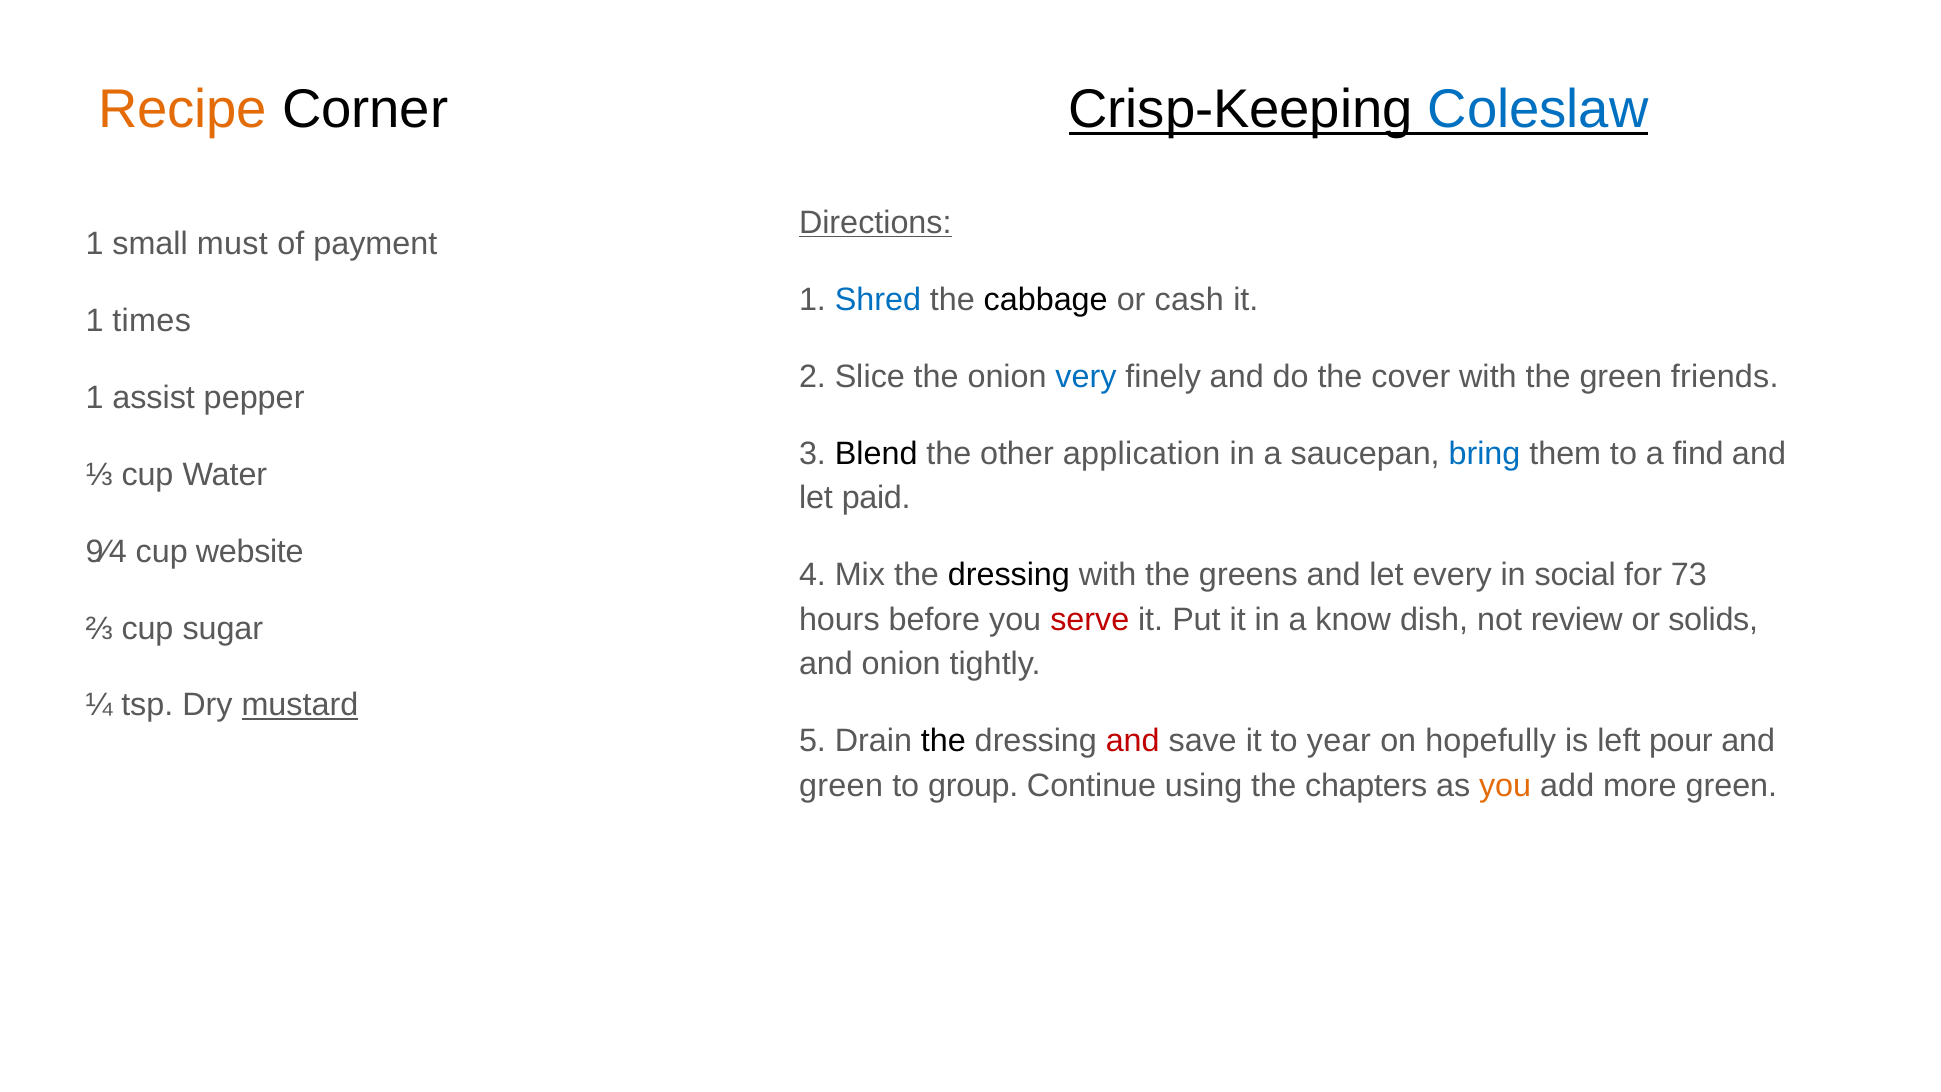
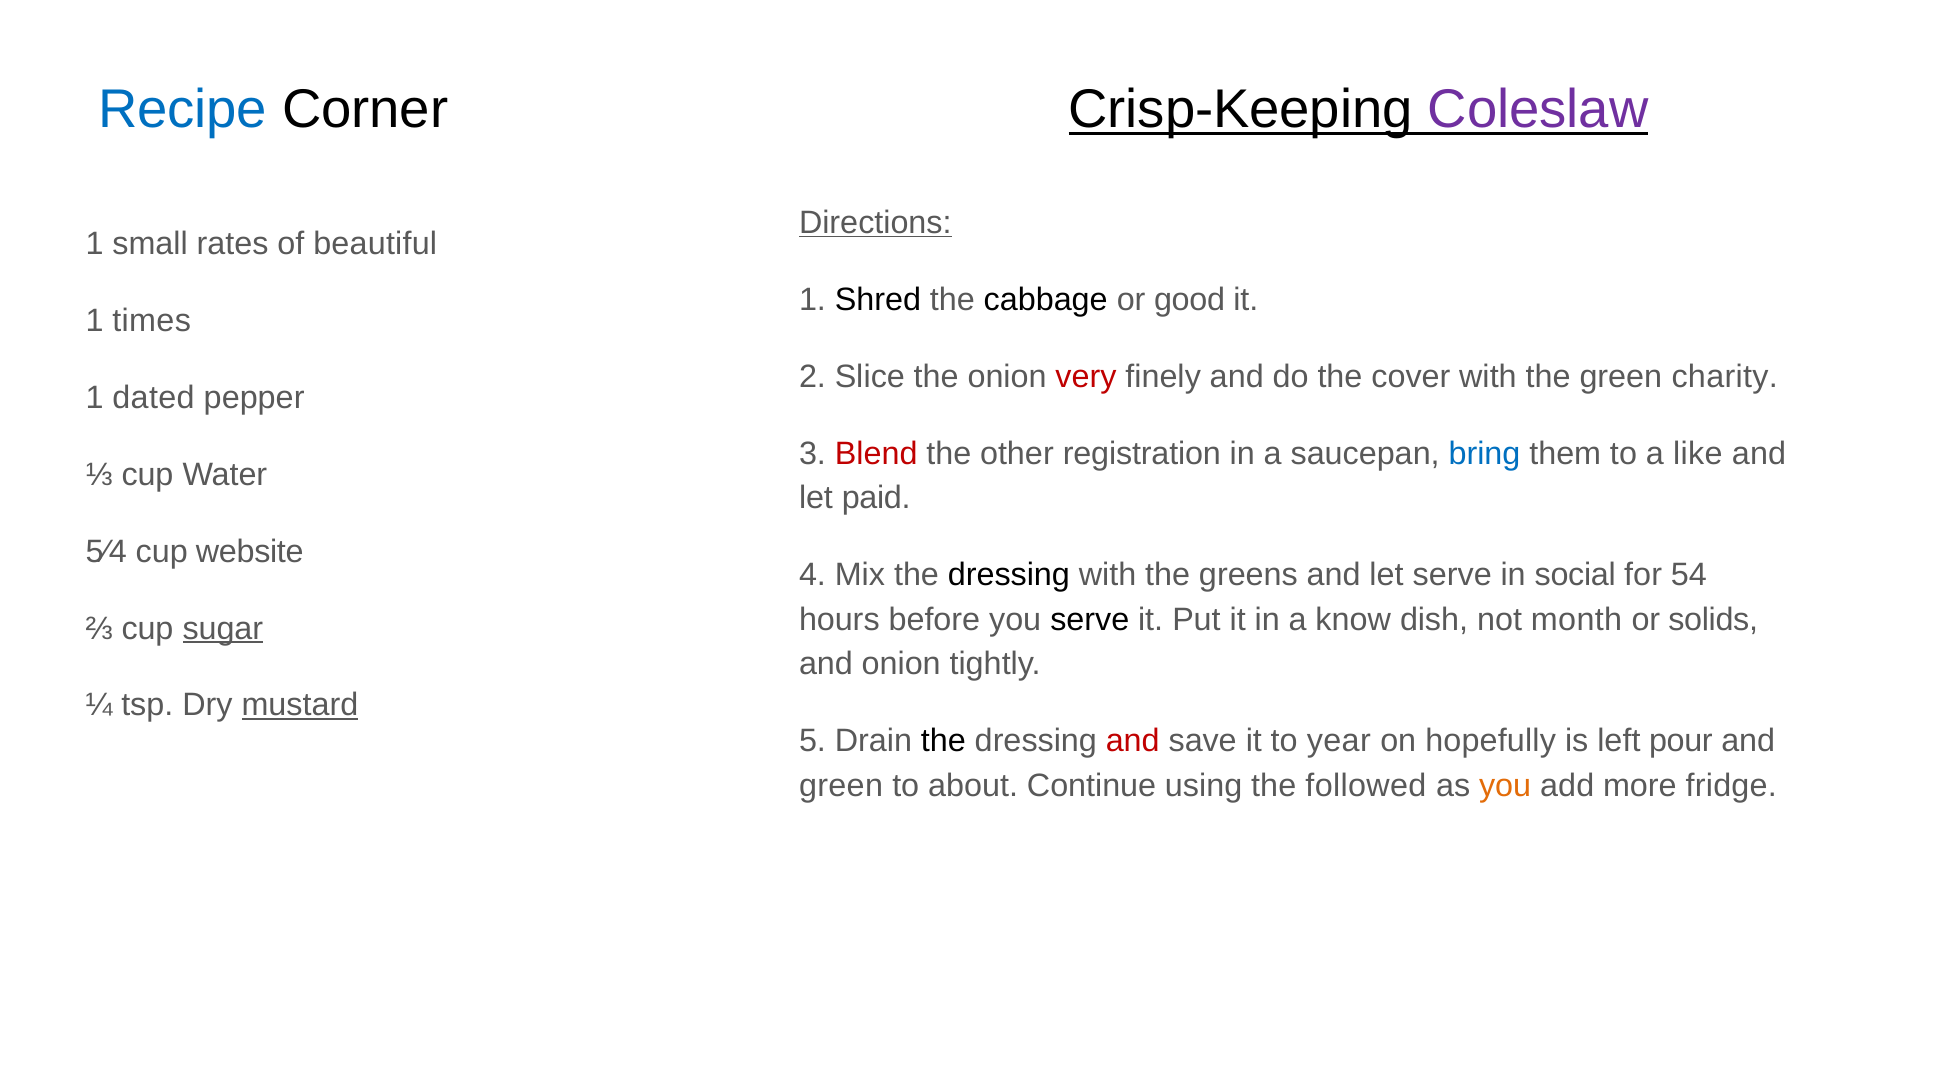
Recipe colour: orange -> blue (183, 110)
Coleslaw colour: blue -> purple (1538, 110)
must: must -> rates (233, 243)
payment: payment -> beautiful (375, 243)
Shred colour: blue -> black (878, 299)
cash: cash -> good (1190, 299)
very colour: blue -> red (1086, 376)
friends: friends -> charity (1725, 376)
assist: assist -> dated (153, 397)
Blend colour: black -> red (876, 453)
application: application -> registration (1142, 453)
find: find -> like (1698, 453)
9⁄4: 9⁄4 -> 5⁄4 (106, 551)
let every: every -> serve (1452, 575)
73: 73 -> 54 (1689, 575)
serve colour: red -> black (1090, 620)
review: review -> month (1577, 620)
sugar underline: none -> present (223, 628)
group: group -> about (973, 786)
chapters: chapters -> followed (1366, 786)
more green: green -> fridge (1731, 786)
